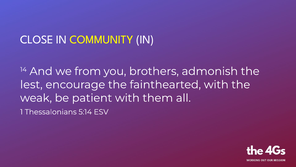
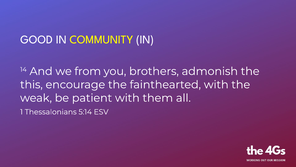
CLOSE: CLOSE -> GOOD (36, 39)
lest: lest -> this (31, 84)
